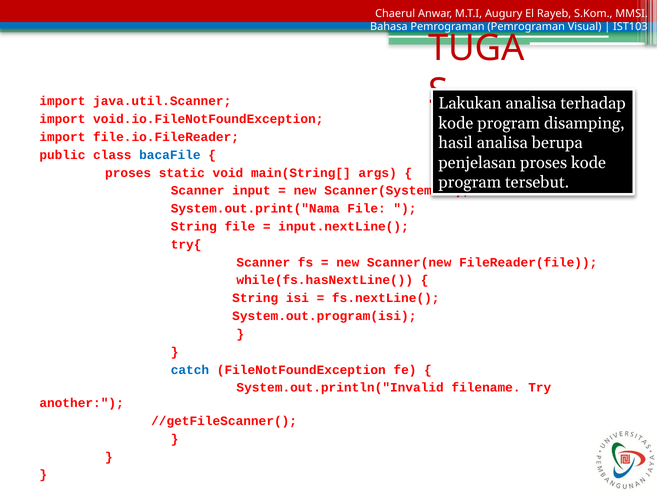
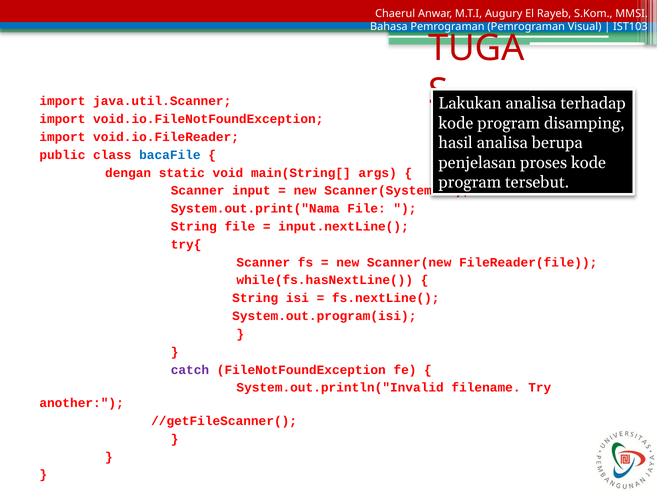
file.io.FileReader: file.io.FileReader -> void.io.FileReader (166, 137)
proses: proses -> dengan (128, 173)
catch colour: blue -> purple (190, 370)
